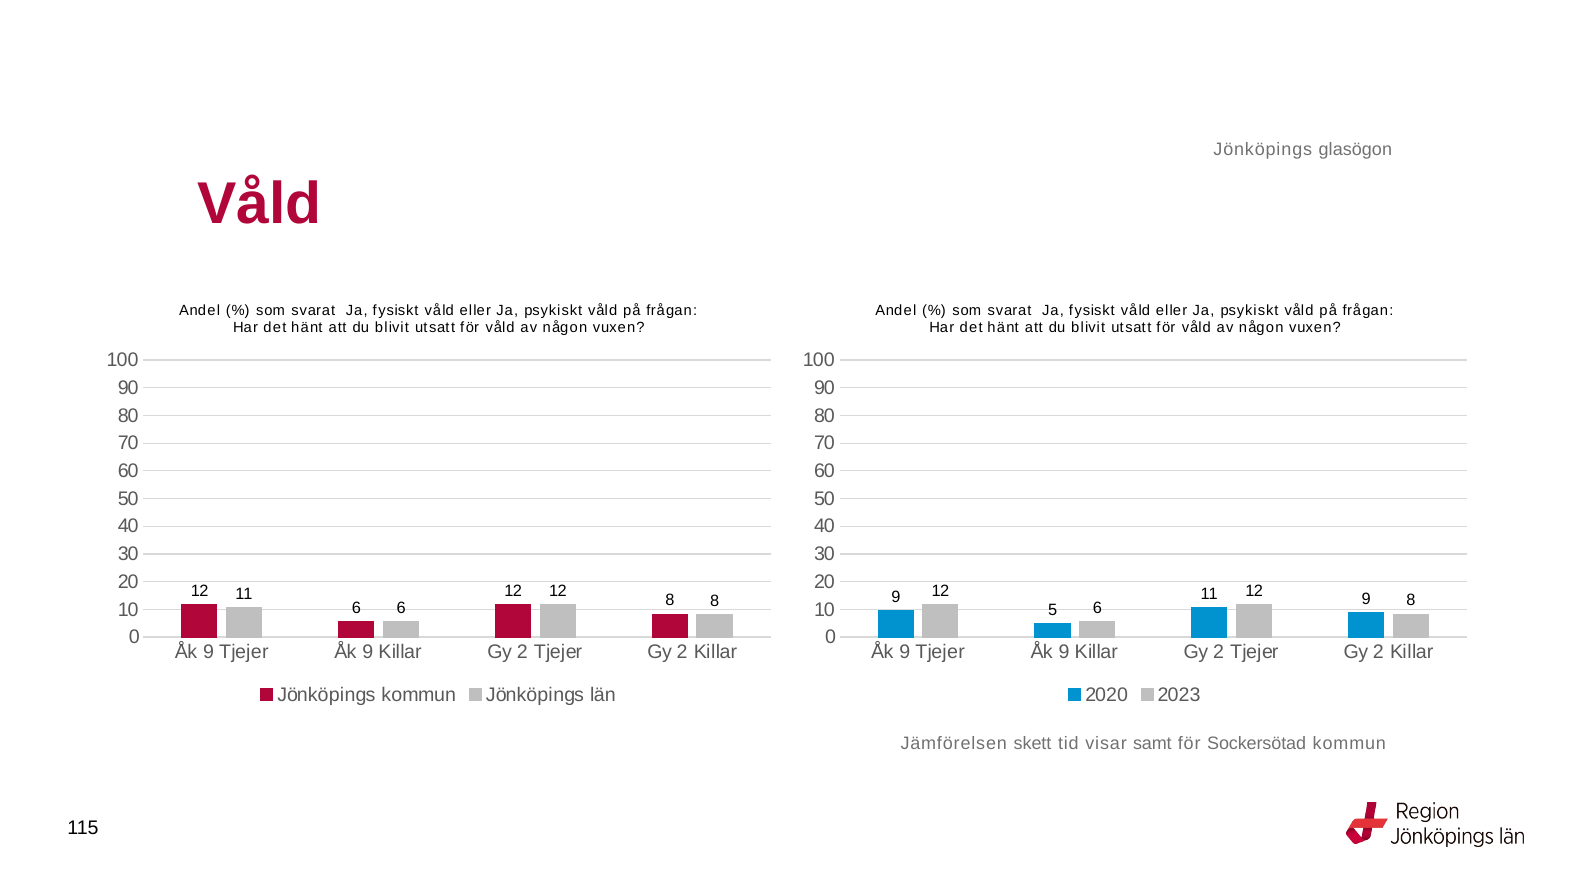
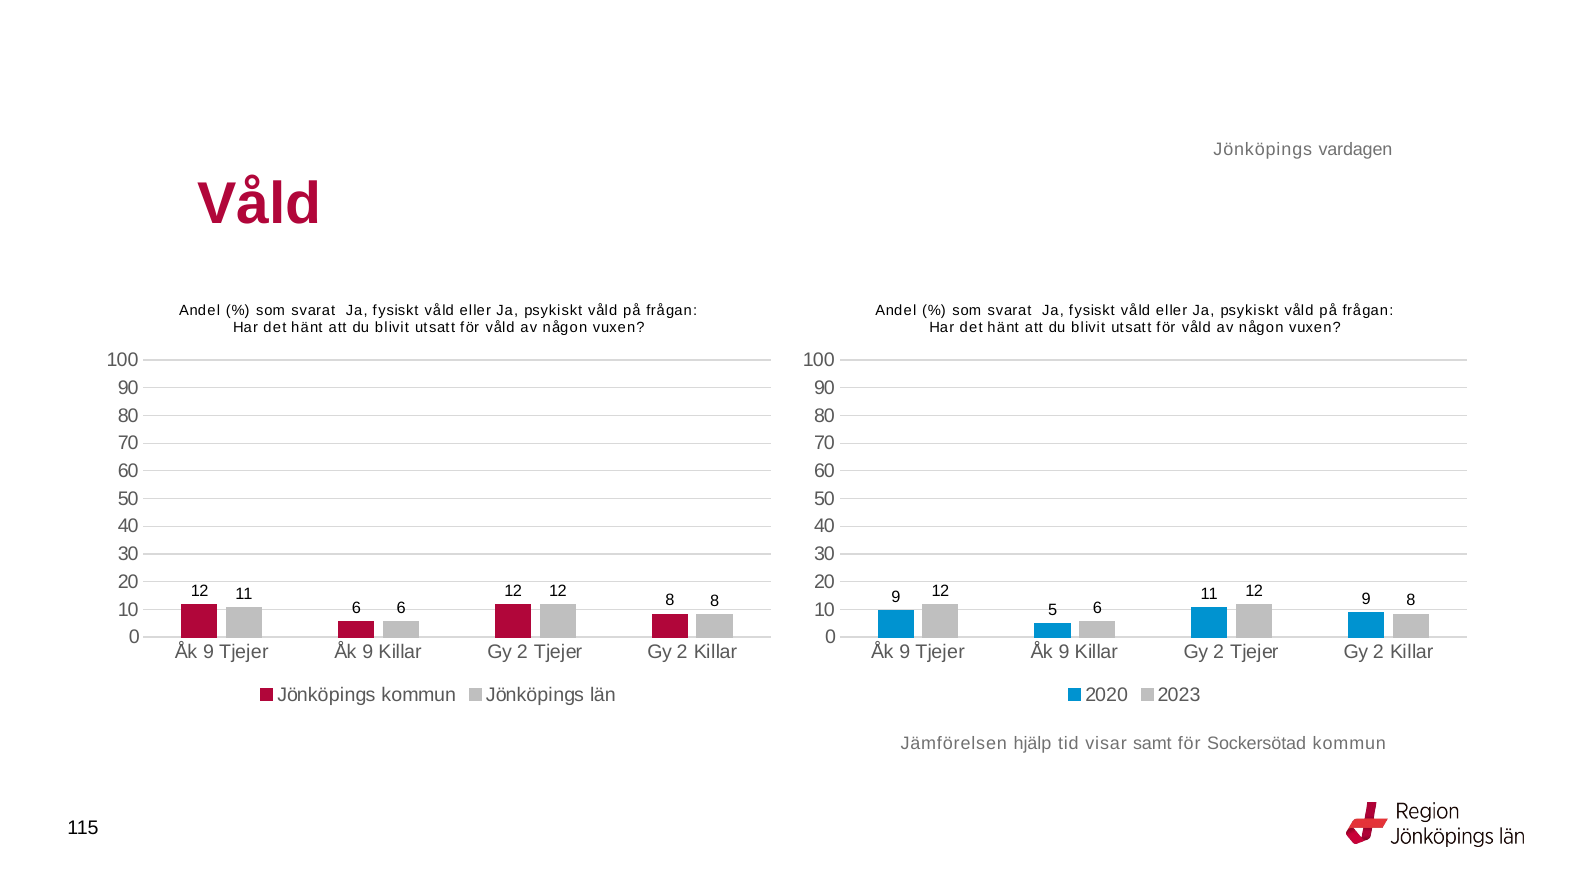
glasögon: glasögon -> vardagen (1355, 149)
skett: skett -> hjälp (1033, 743)
